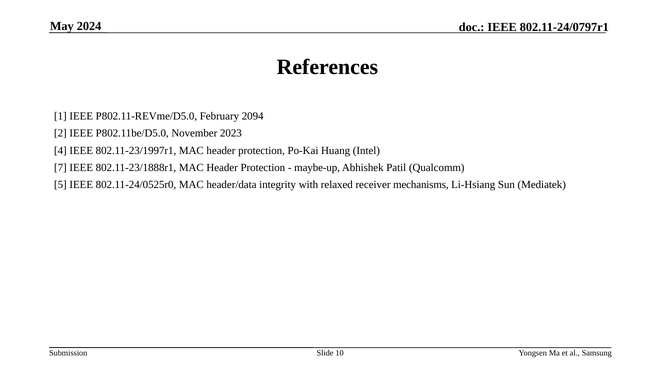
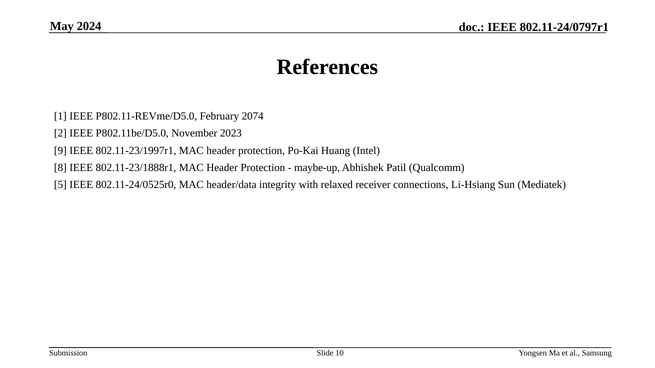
2094: 2094 -> 2074 (253, 116)
4: 4 -> 9 (60, 151)
7: 7 -> 8 (60, 168)
mechanisms: mechanisms -> connections (421, 185)
